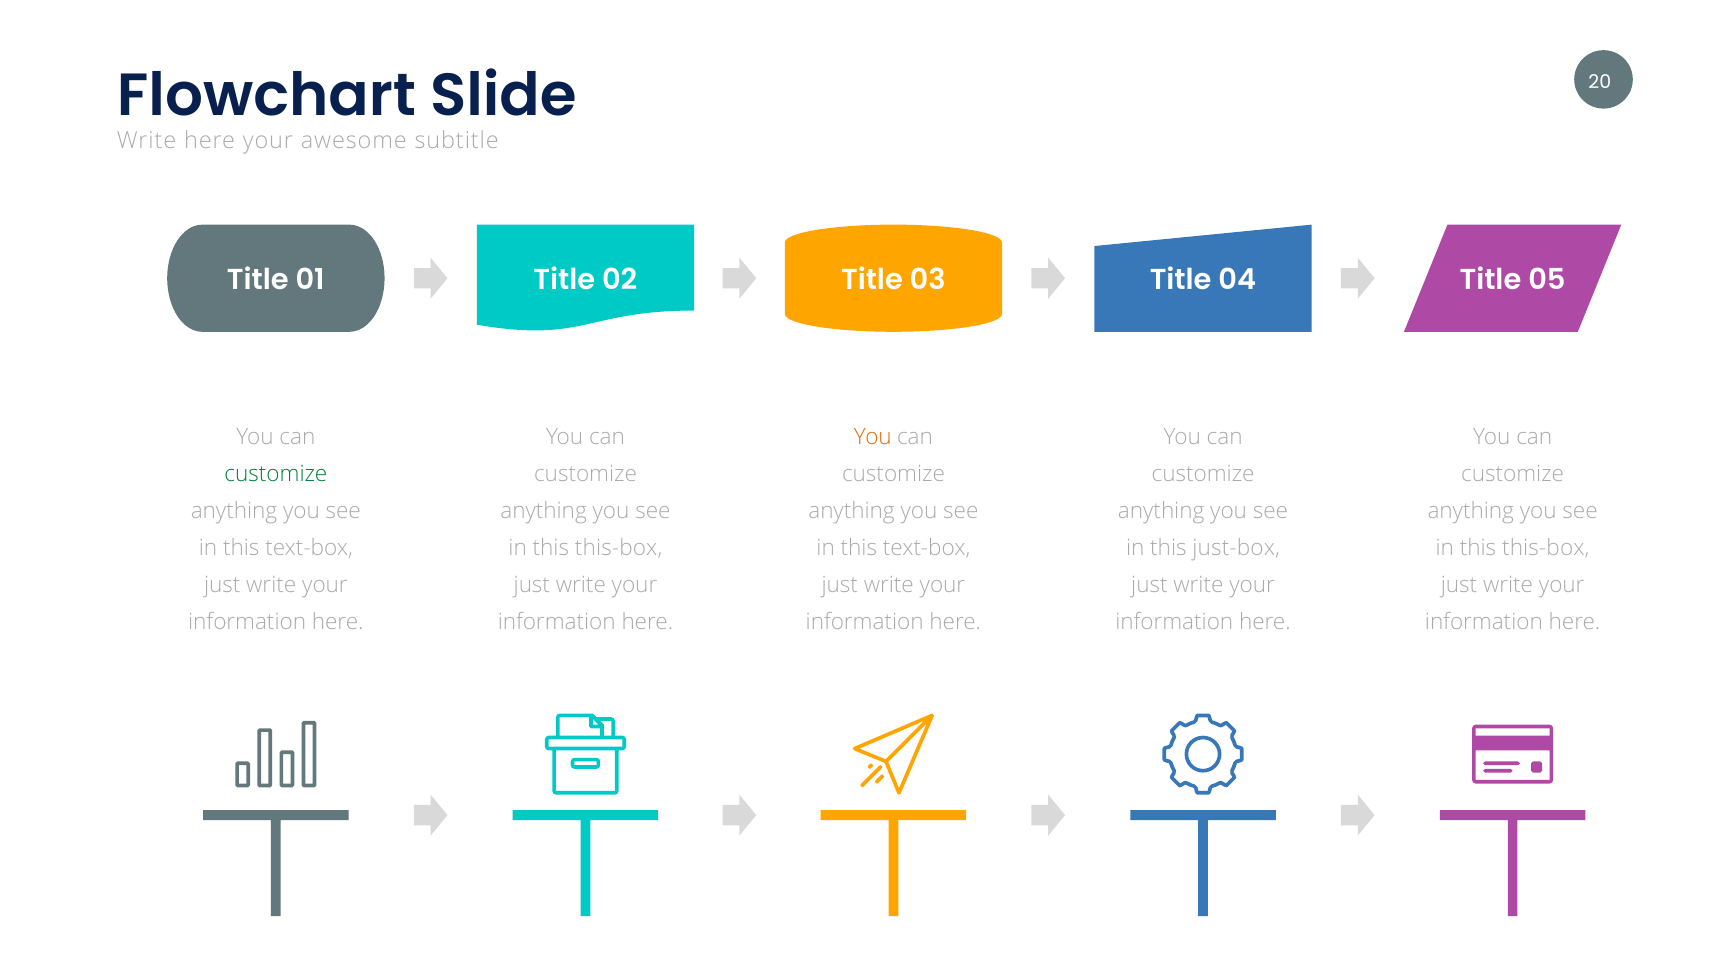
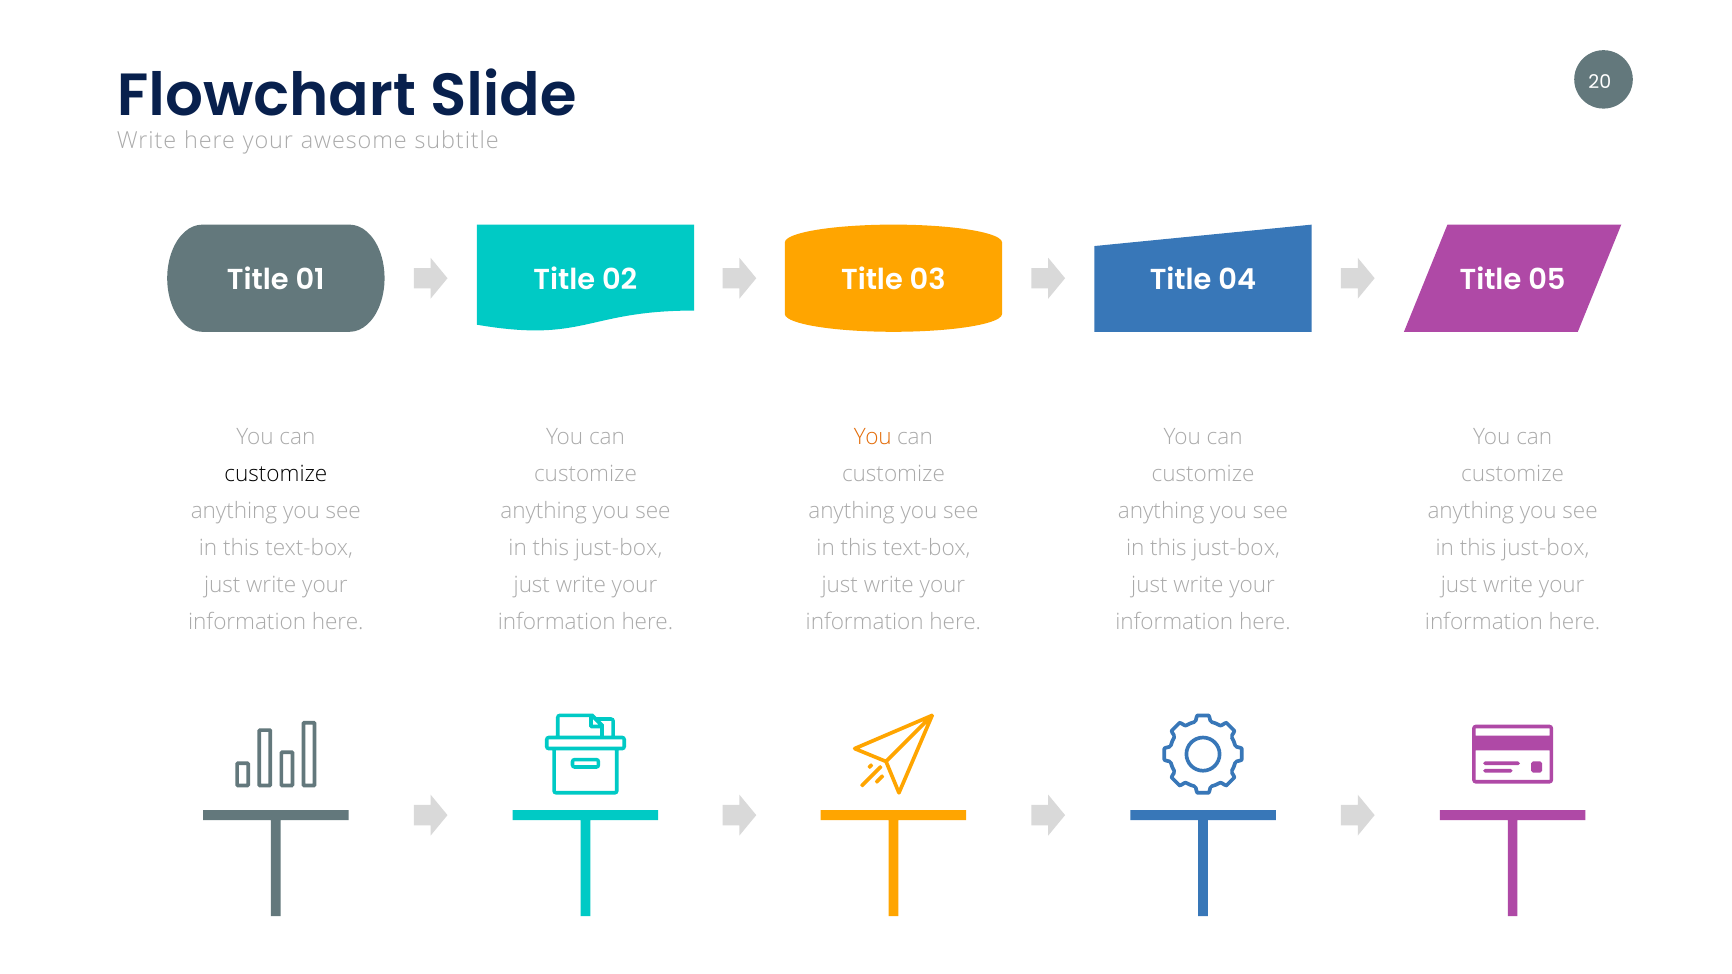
customize colour: green -> black (276, 474)
this-box: this-box -> just-box (619, 548)
this-box: this-box -> just-box (1546, 548)
